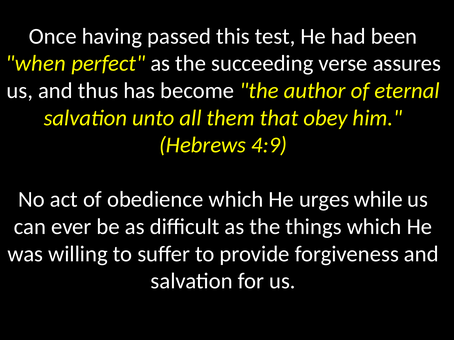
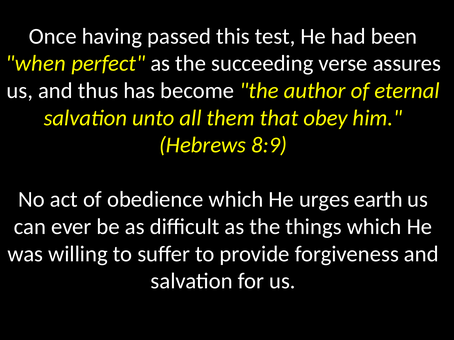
4:9: 4:9 -> 8:9 (269, 145)
while: while -> earth (378, 200)
